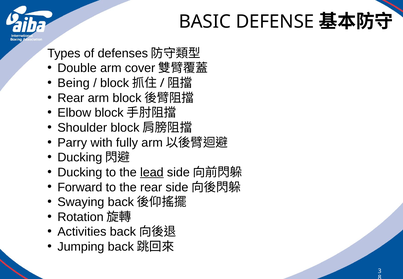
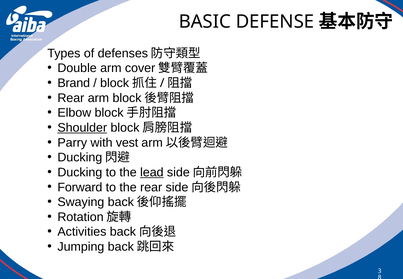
Being: Being -> Brand (74, 83)
Shoulder underline: none -> present (82, 128)
fully: fully -> vest (127, 143)
